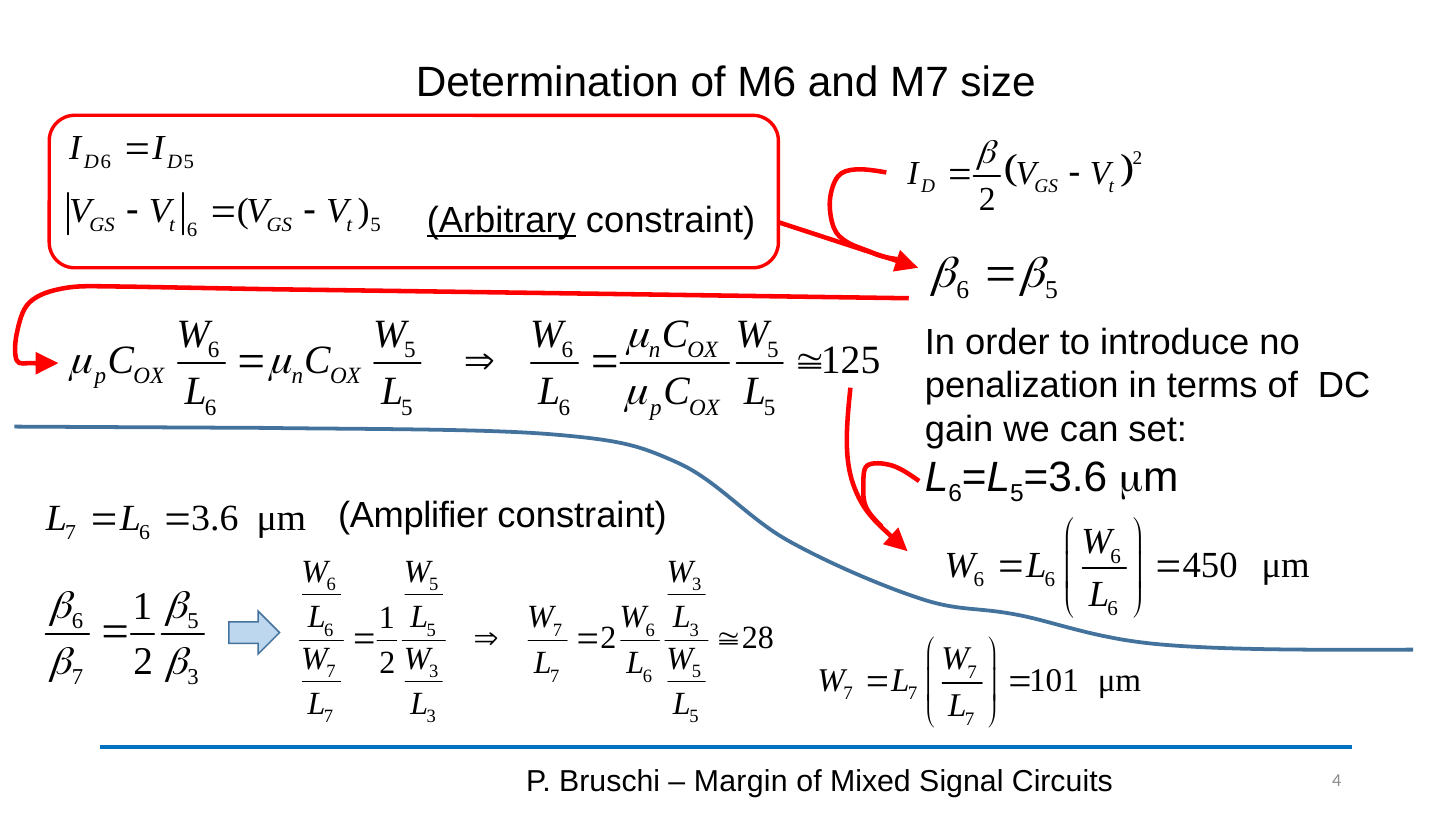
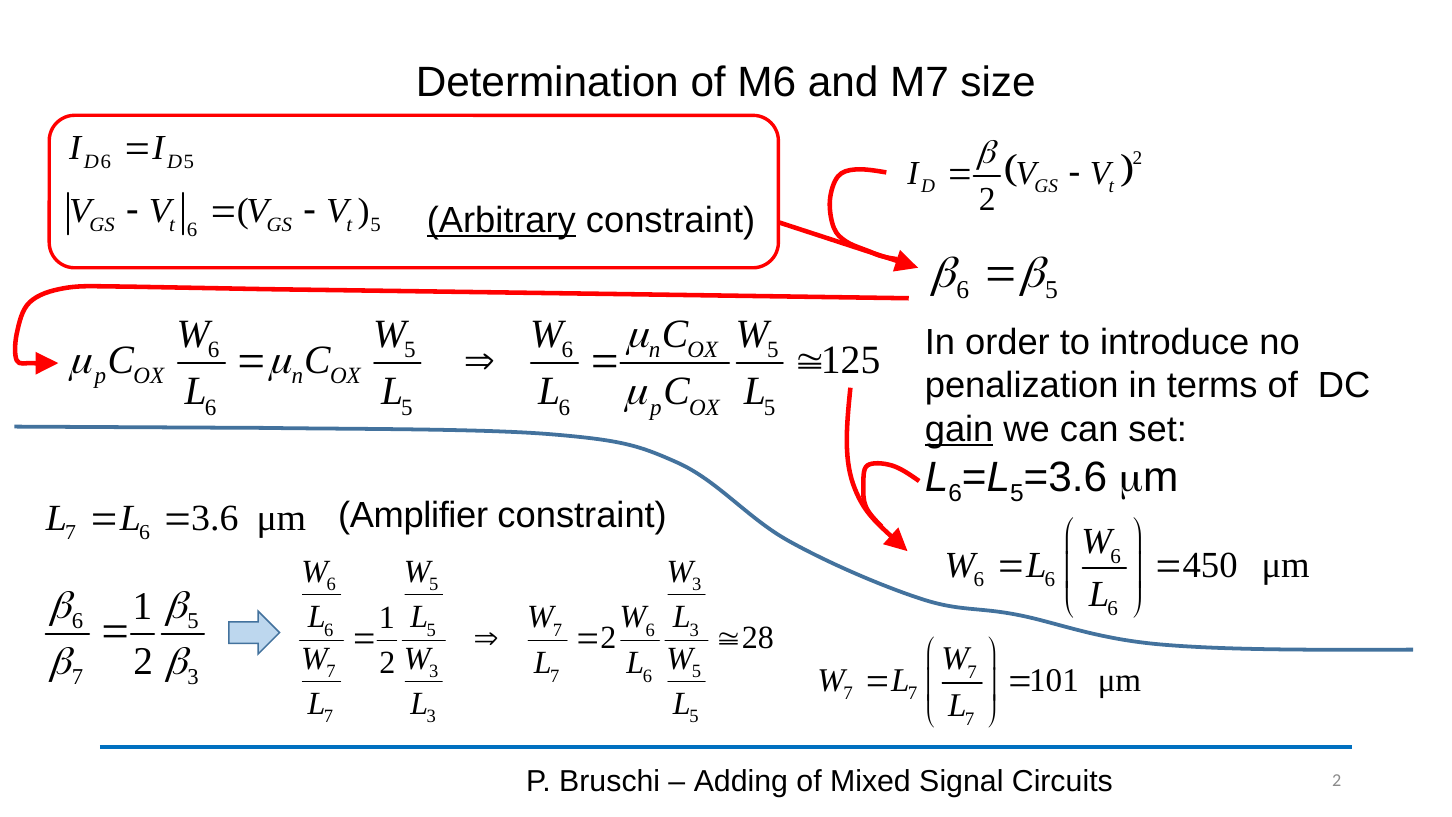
gain underline: none -> present (959, 429)
Margin: Margin -> Adding (741, 781)
Circuits 4: 4 -> 2 (1337, 780)
